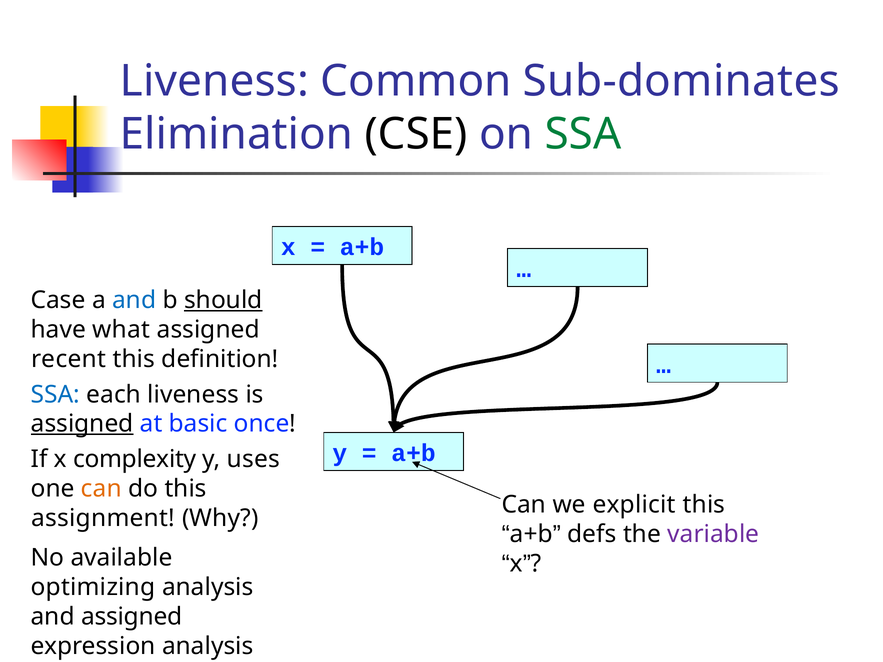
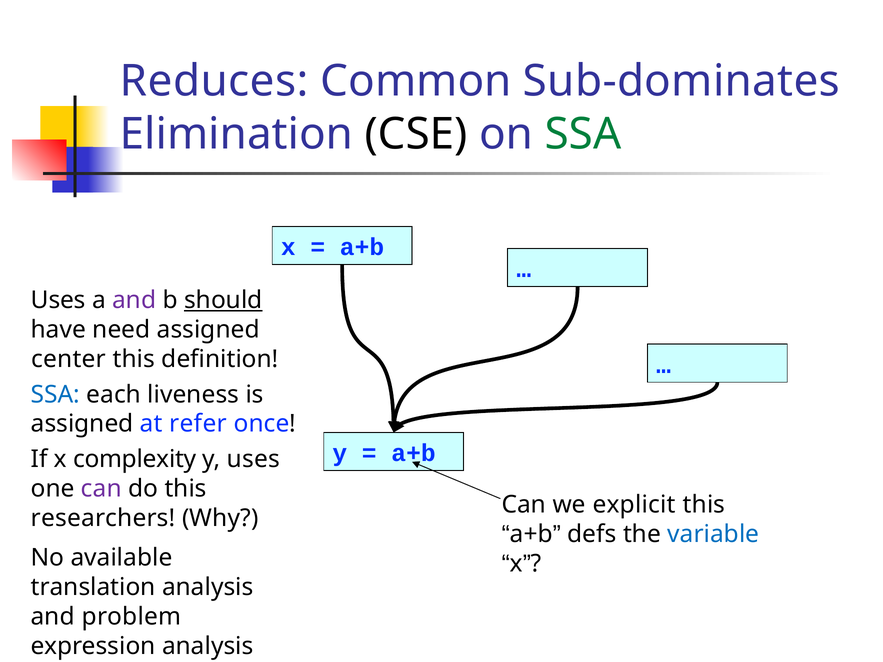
Liveness: Liveness -> Reduces (214, 81)
Case: Case -> Uses (58, 300)
and colour: blue -> purple (134, 300)
what: what -> need (121, 330)
recent: recent -> center (69, 359)
assigned underline: present -> none (82, 424)
basic: basic -> refer (198, 424)
can colour: orange -> purple (101, 489)
assignment: assignment -> researchers (103, 518)
variable colour: purple -> blue (713, 534)
optimizing: optimizing -> translation (93, 587)
and assigned: assigned -> problem (132, 617)
